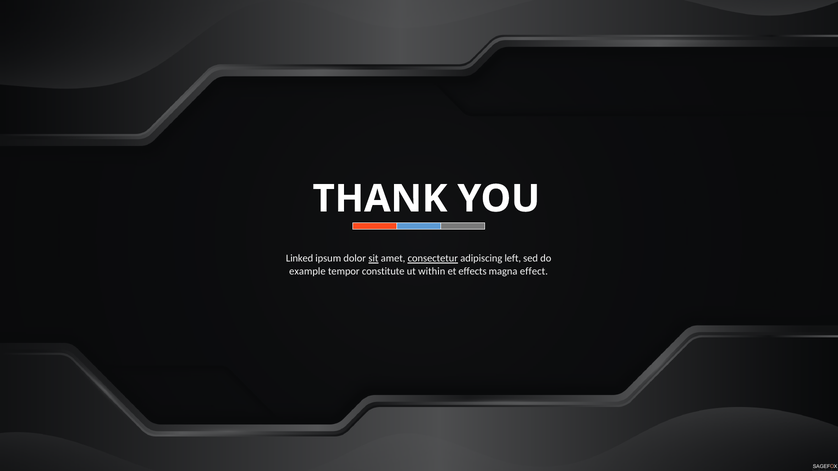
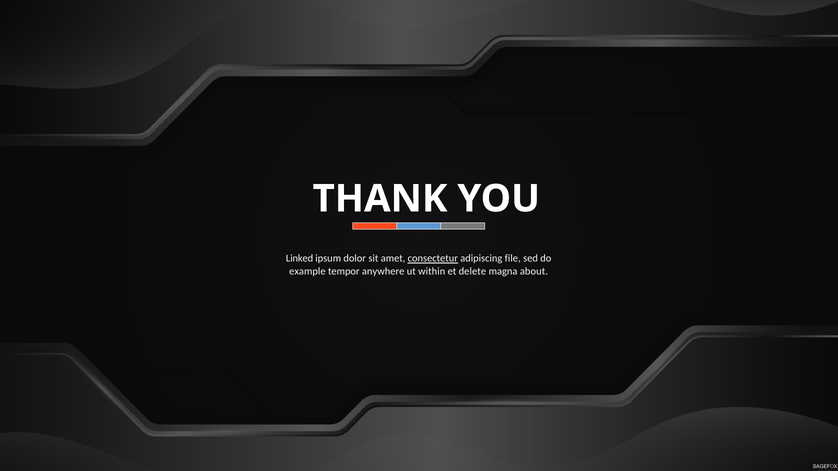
sit underline: present -> none (373, 259)
left: left -> file (513, 259)
constitute: constitute -> anywhere (383, 271)
effects: effects -> delete (472, 271)
effect: effect -> about (534, 271)
